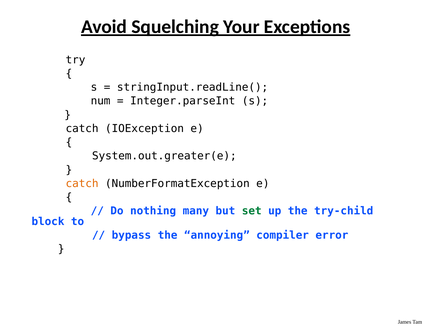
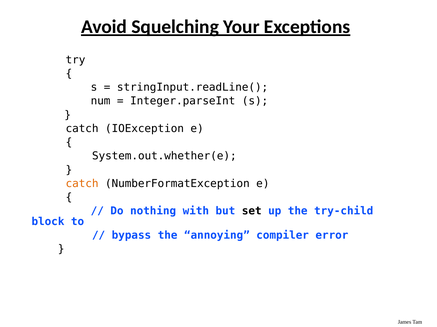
System.out.greater(e: System.out.greater(e -> System.out.whether(e (164, 156)
many: many -> with (196, 212)
set colour: green -> black (252, 212)
